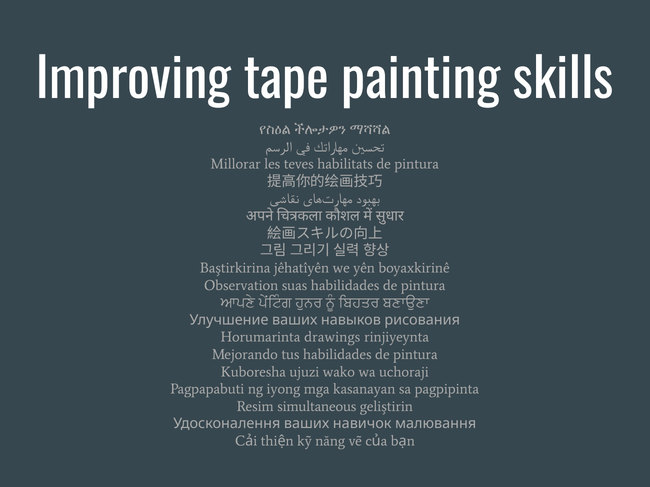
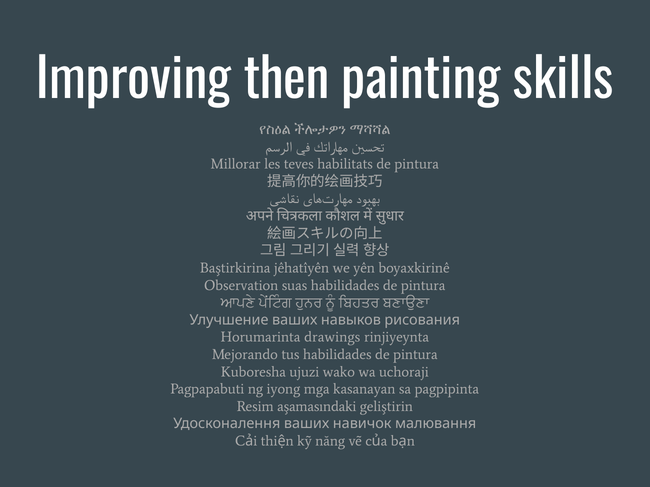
tape: tape -> then (287, 81)
simultaneous: simultaneous -> aşamasındaki (317, 407)
